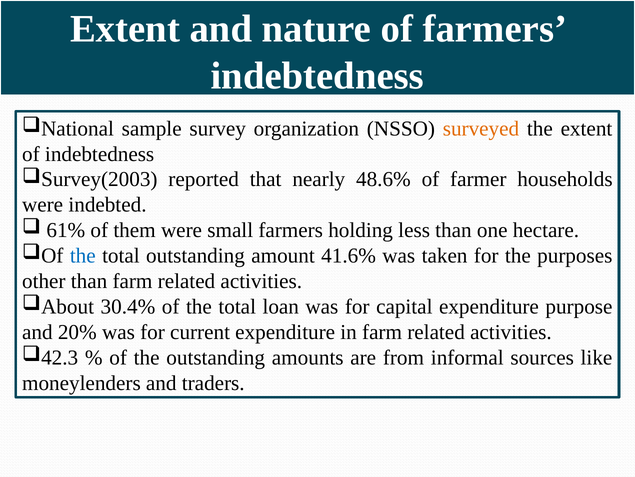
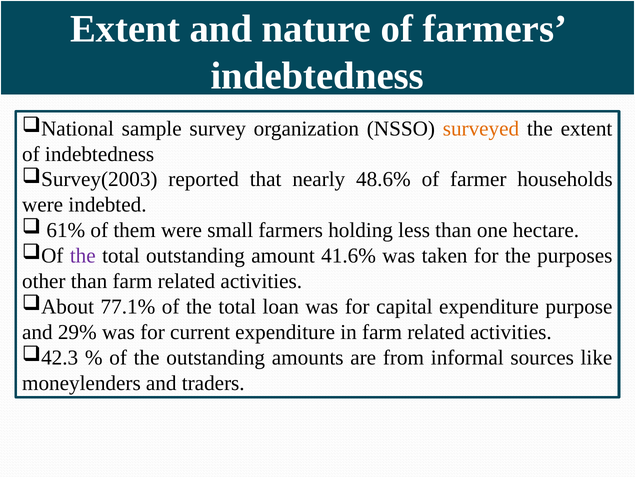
the colour: blue -> purple (83, 255)
30.4%: 30.4% -> 77.1% (128, 306)
20%: 20% -> 29% (77, 332)
